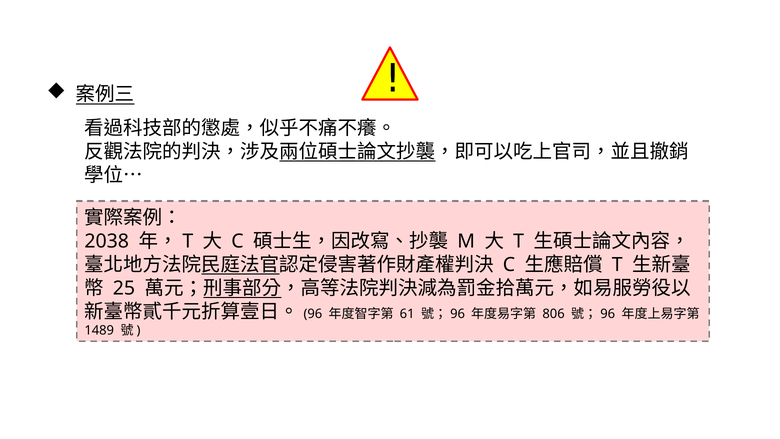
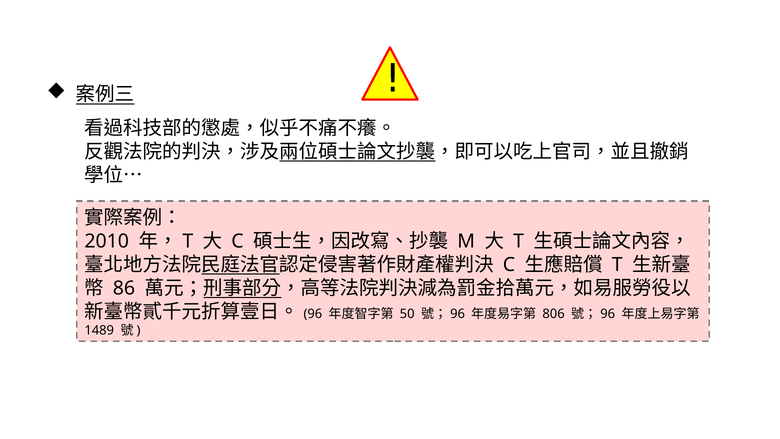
2038: 2038 -> 2010 (107, 241)
25: 25 -> 86 (124, 288)
61: 61 -> 50 (407, 314)
